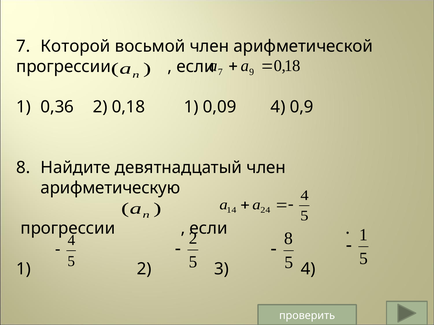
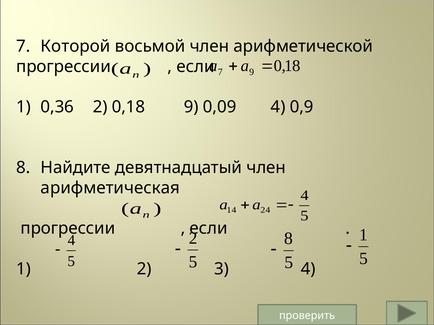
0,18 1: 1 -> 9 (191, 107)
арифметическую: арифметическую -> арифметическая (110, 188)
